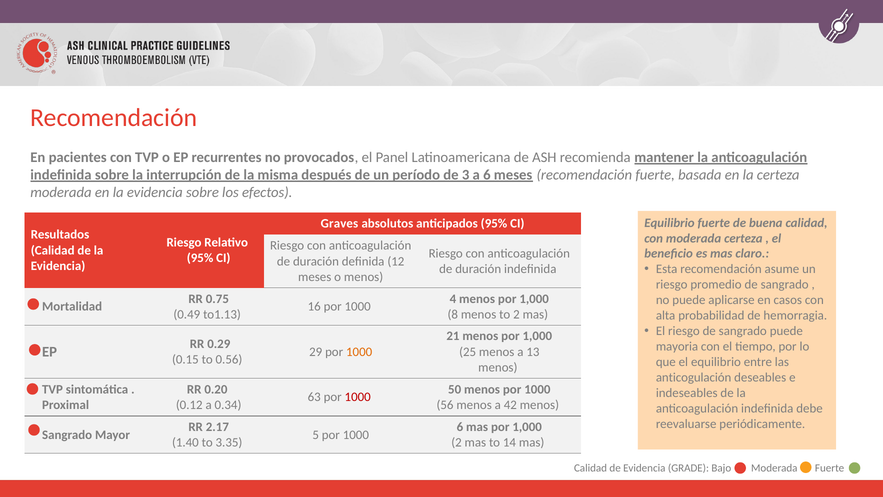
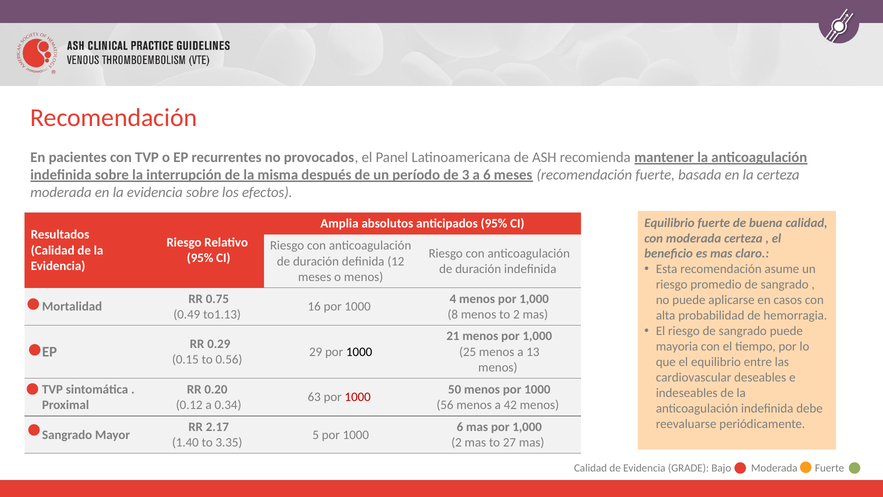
Graves: Graves -> Amplia (340, 224)
1000 colour: orange -> black (359, 352)
anticogulación: anticogulación -> cardiovascular (694, 377)
14: 14 -> 27 (509, 442)
